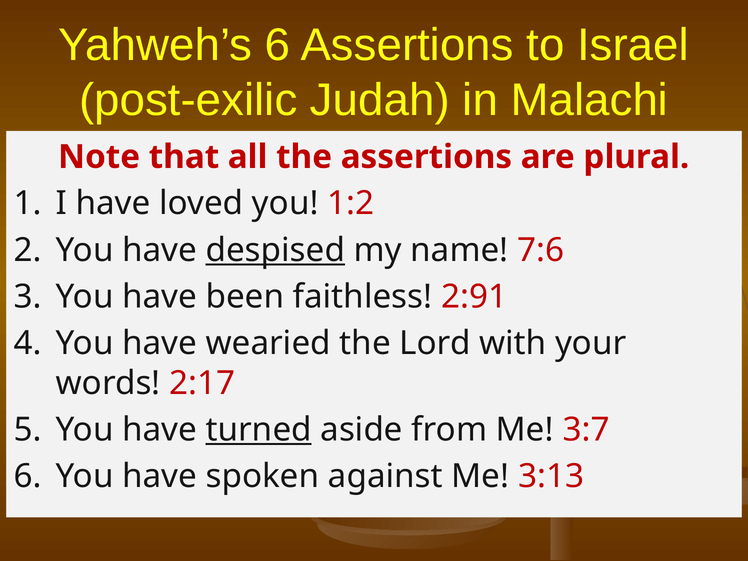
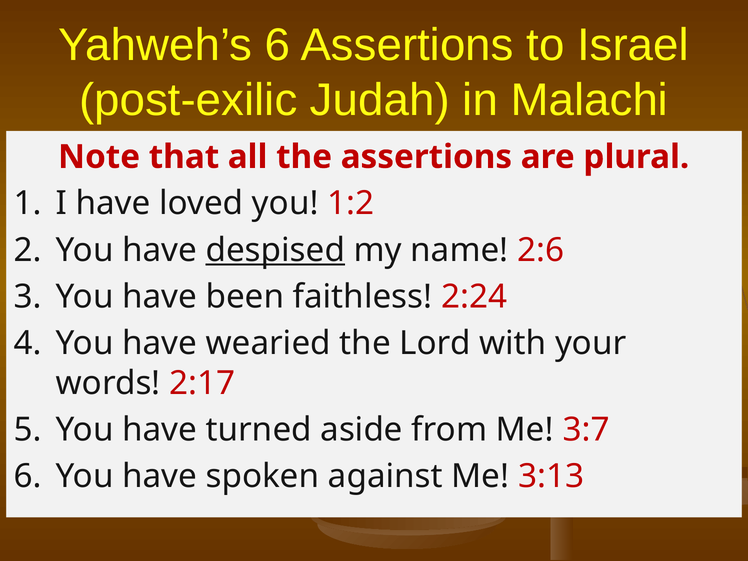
7:6: 7:6 -> 2:6 (541, 250)
2:91: 2:91 -> 2:24 (474, 297)
turned underline: present -> none (259, 430)
